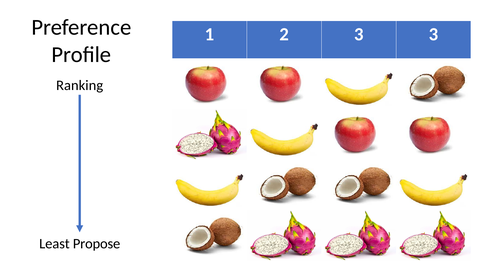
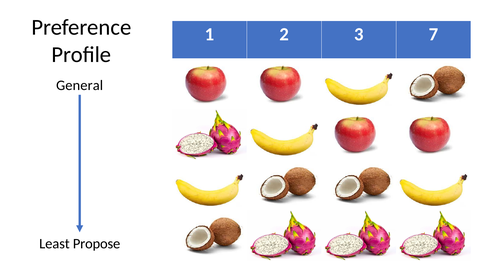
3 3: 3 -> 7 (433, 34)
Ranking: Ranking -> General (80, 85)
